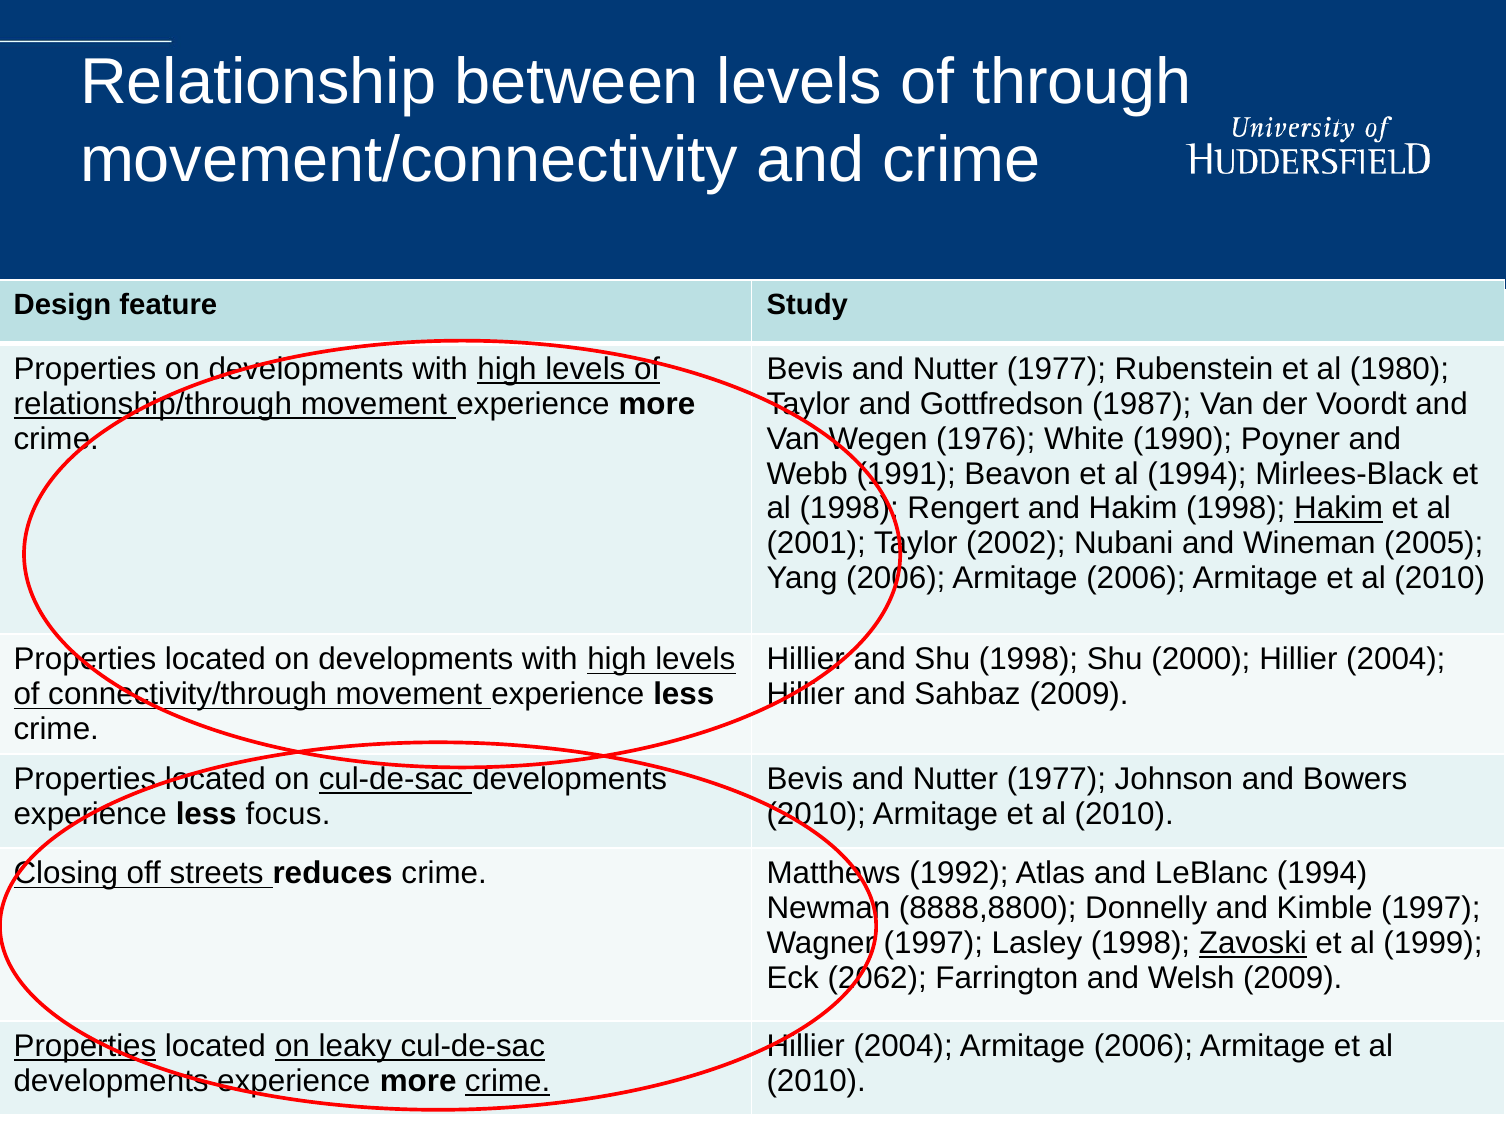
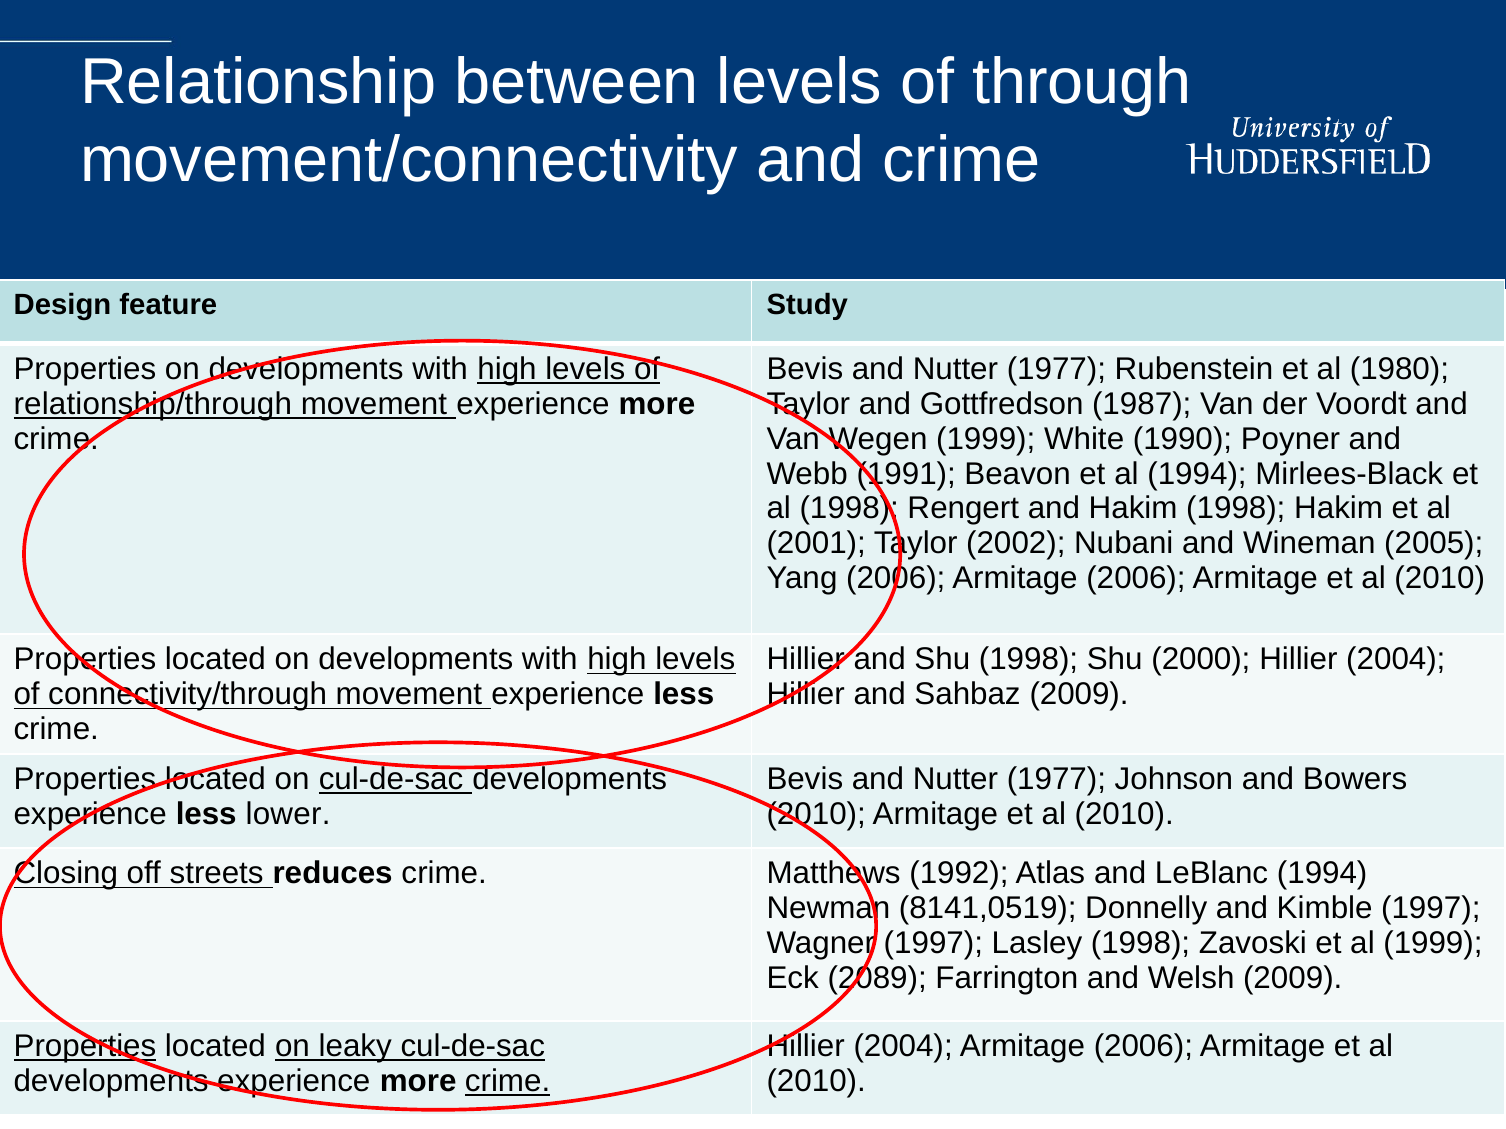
Wegen 1976: 1976 -> 1999 (986, 439)
Hakim underline: present -> none (1339, 509)
focus: focus -> lower (288, 815)
8888,8800: 8888,8800 -> 8141,0519 (988, 909)
Zavoski underline: present -> none (1253, 944)
2062: 2062 -> 2089 (877, 979)
